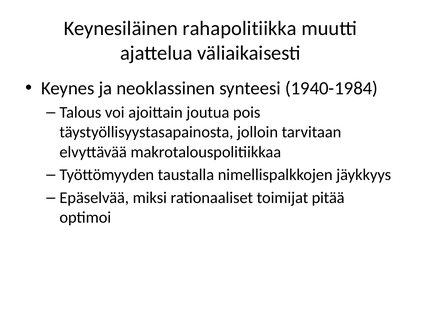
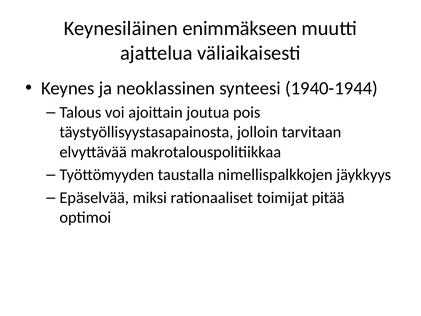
rahapolitiikka: rahapolitiikka -> enimmäkseen (240, 28)
1940-1984: 1940-1984 -> 1940-1944 (331, 88)
